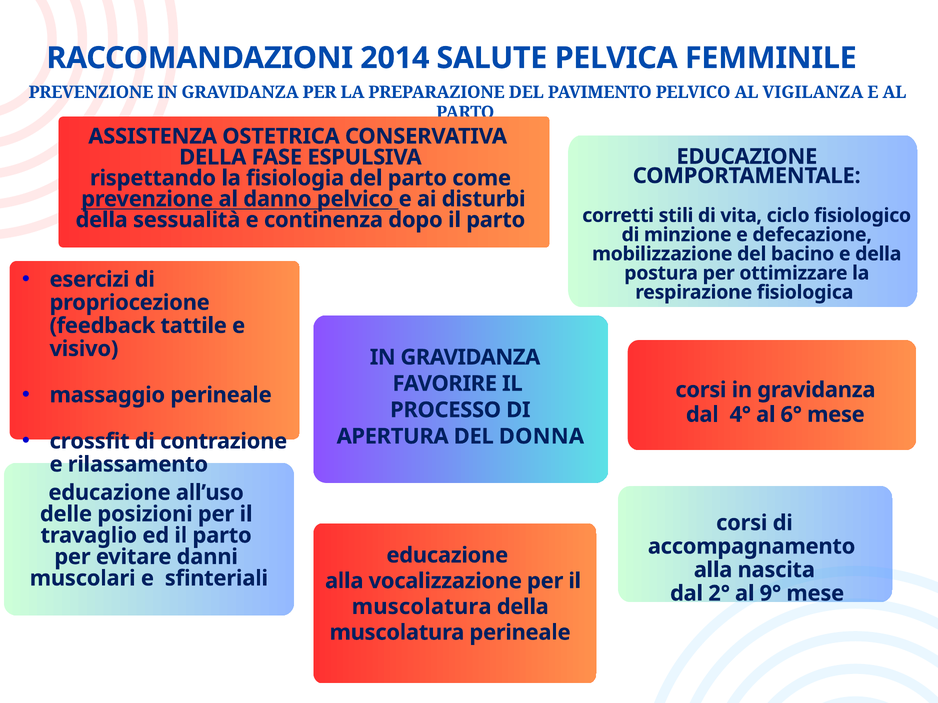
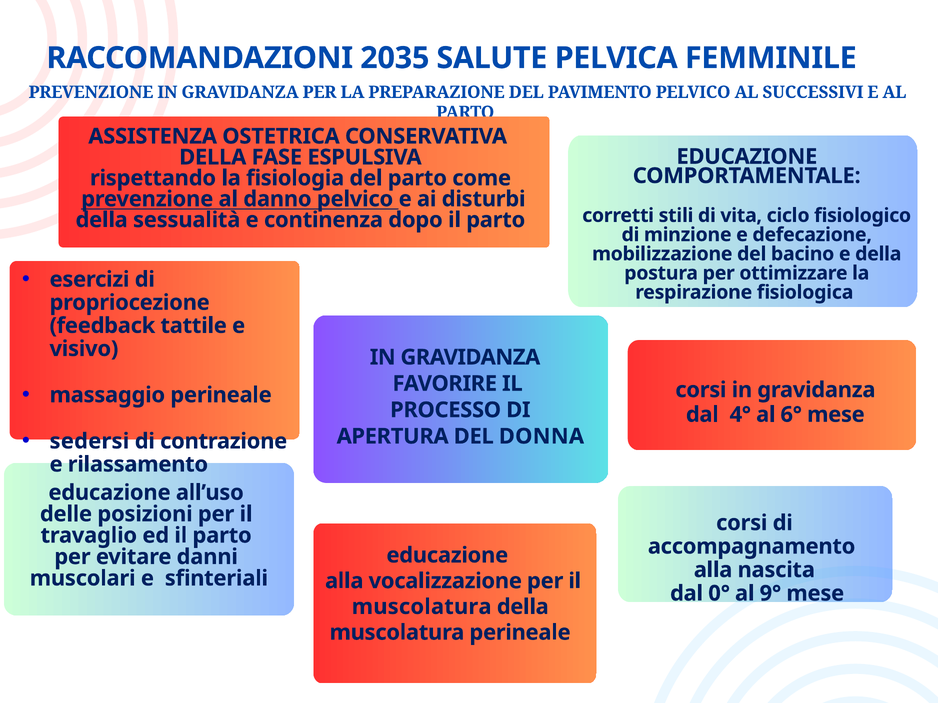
2014: 2014 -> 2035 (395, 58)
VIGILANZA: VIGILANZA -> SUCCESSIVI (813, 92)
crossfit: crossfit -> sedersi (89, 442)
2°: 2° -> 0° (719, 594)
